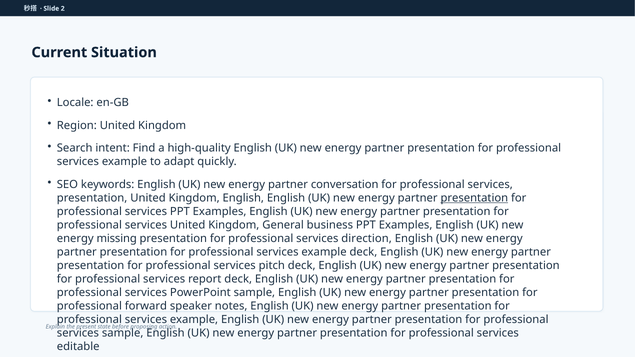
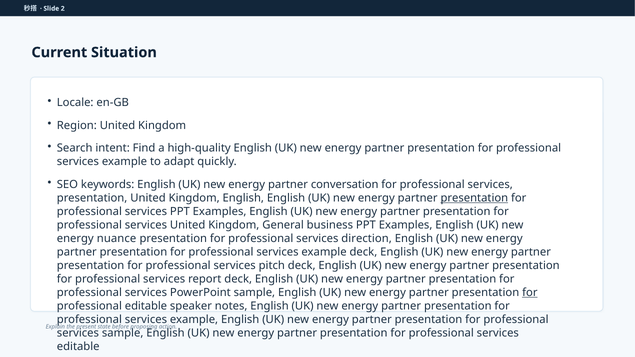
missing: missing -> nuance (117, 239)
for underline: none -> present (530, 293)
professional forward: forward -> editable (146, 306)
